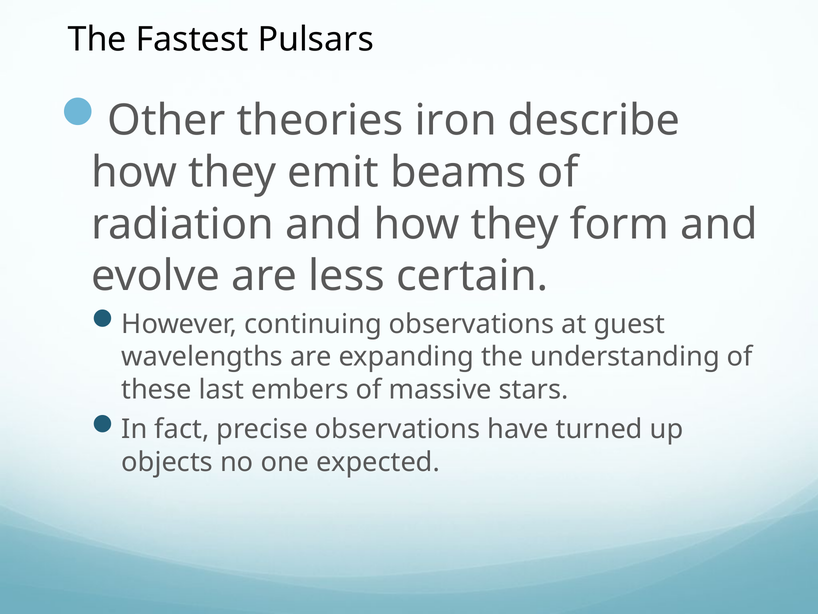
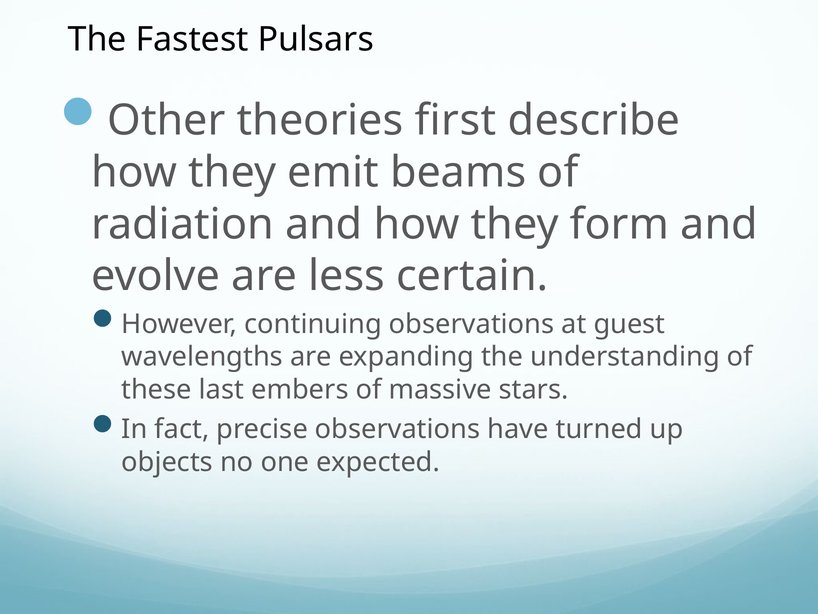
iron: iron -> first (456, 120)
